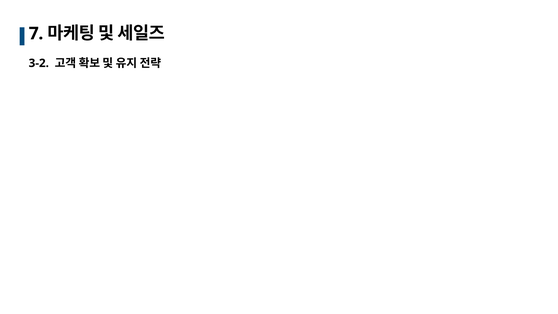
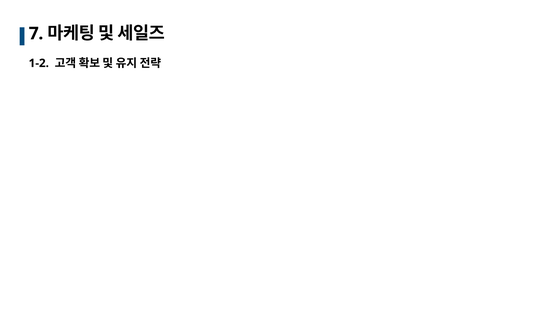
3-2: 3-2 -> 1-2 (39, 63)
